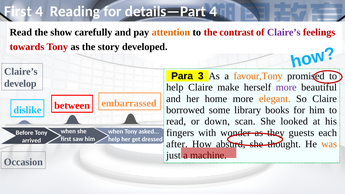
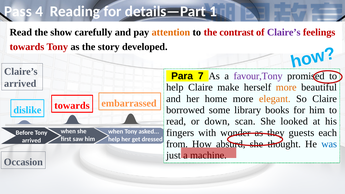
First: First -> Pass (18, 11)
details—Part 4: 4 -> 1 (213, 11)
3: 3 -> 7 (201, 76)
favour,Tony colour: orange -> purple (258, 76)
develop: develop -> arrived (20, 84)
more colour: purple -> orange (286, 87)
dislike between: between -> towards (72, 106)
after: after -> from (177, 144)
was colour: orange -> blue (329, 144)
